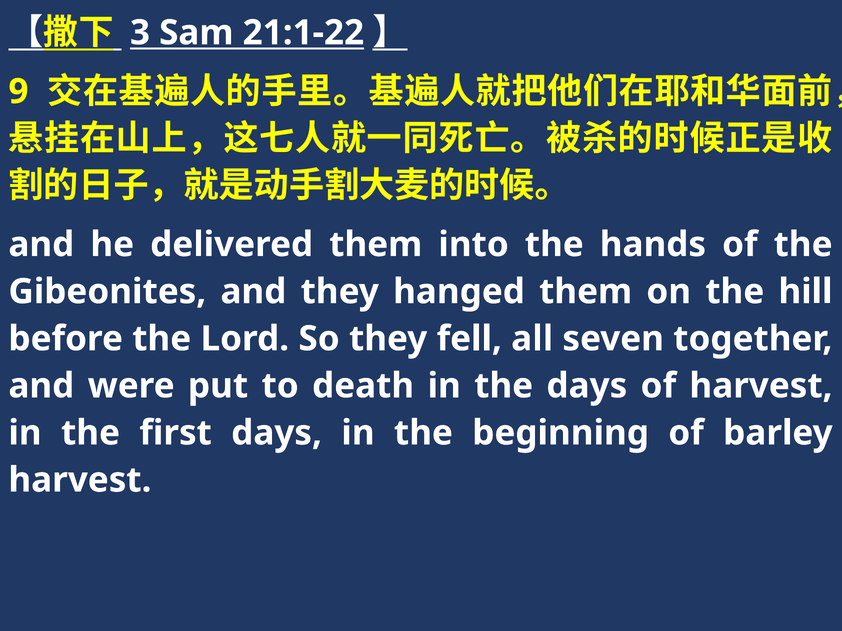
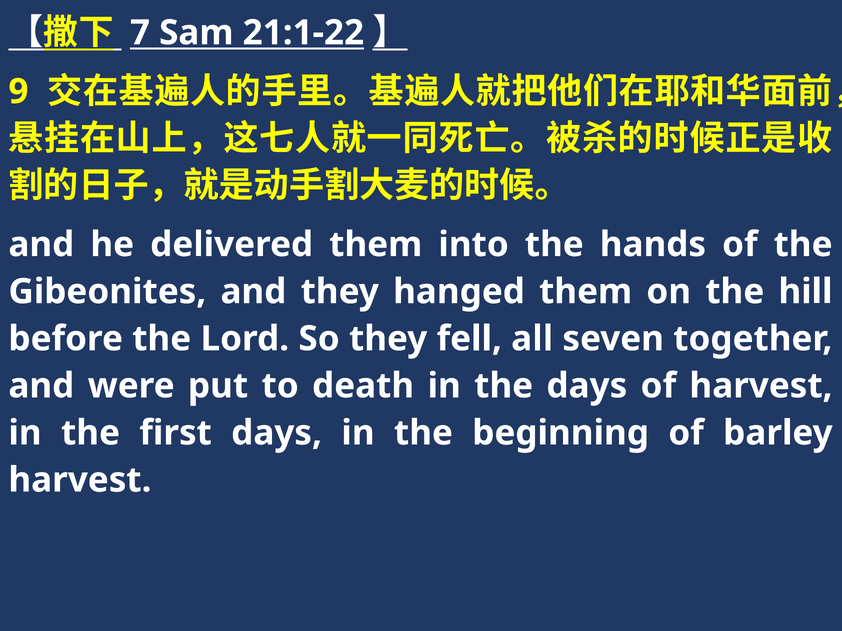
3: 3 -> 7 (140, 33)
